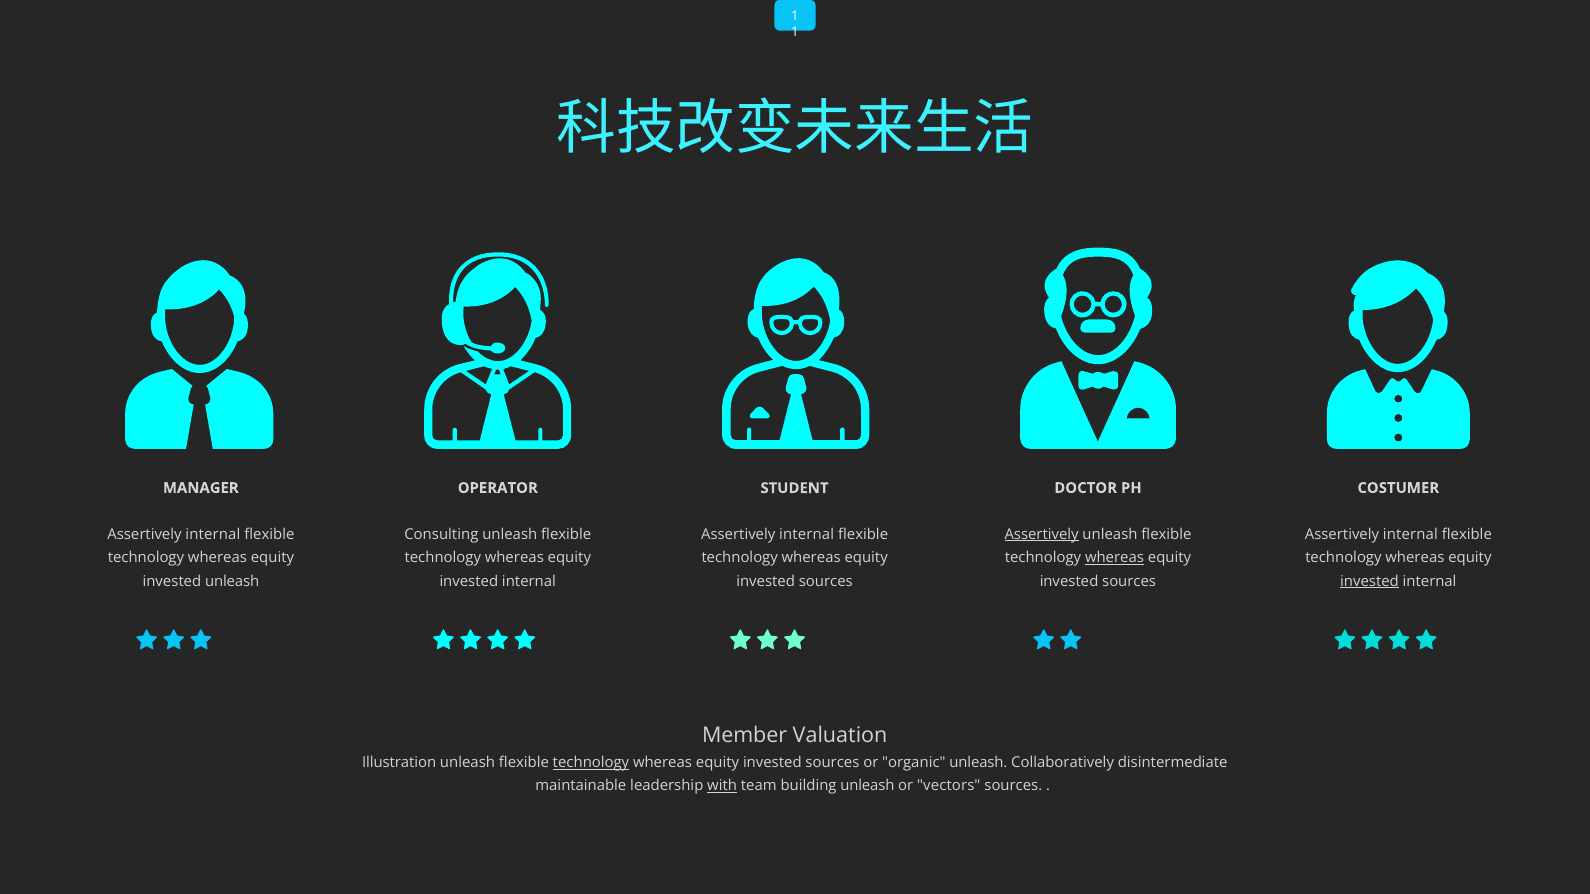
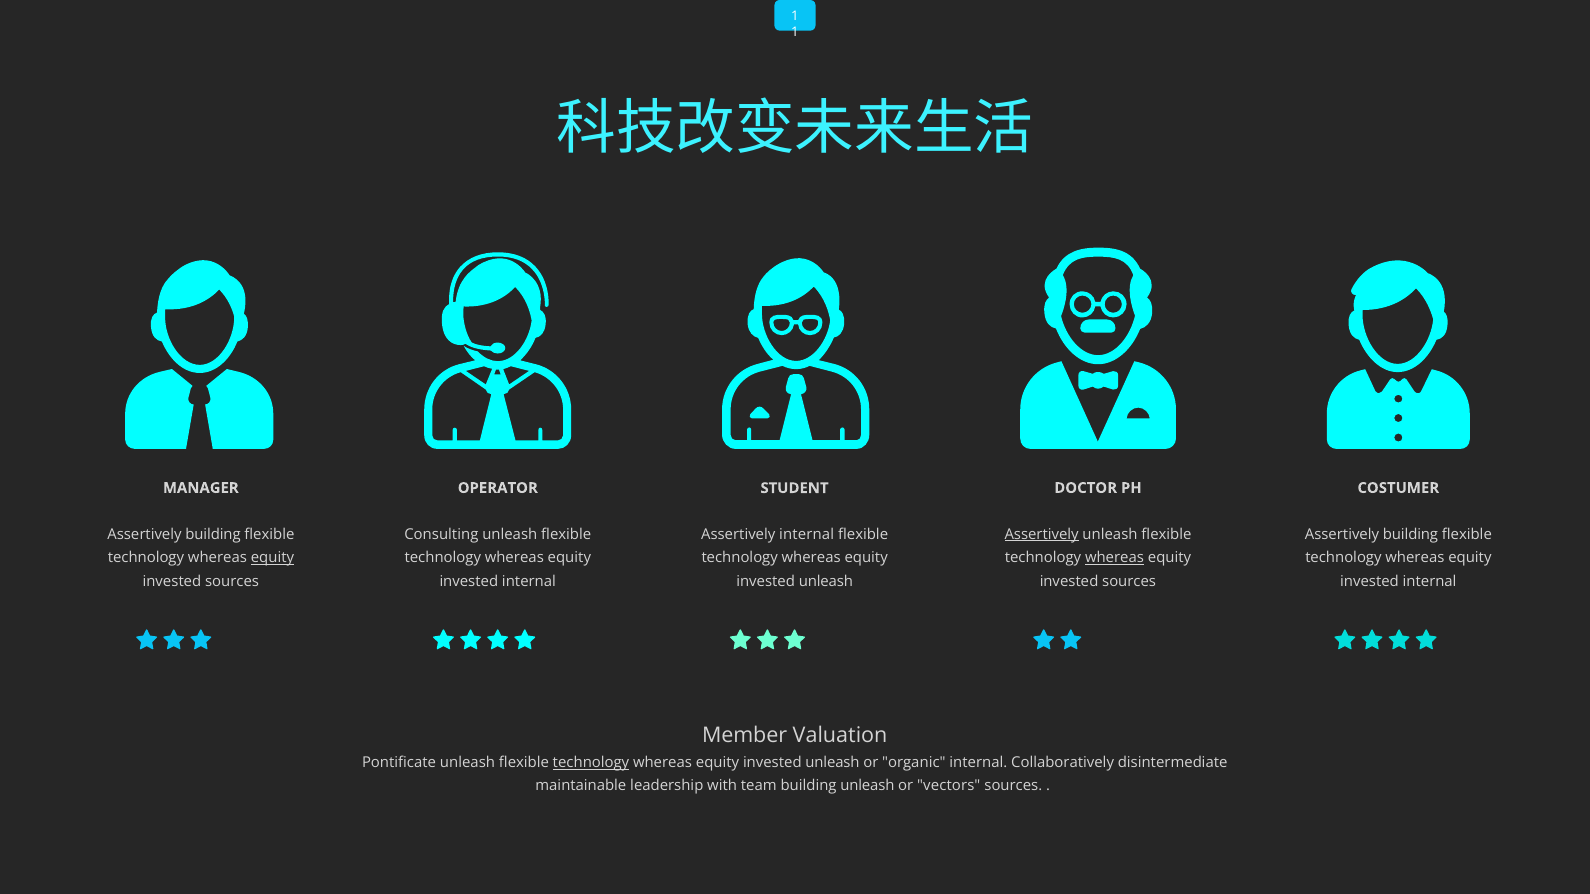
internal: internal -> building (213, 535)
internal: internal -> building (1410, 535)
equity underline: none -> present (272, 558)
unleash: unleash -> sources (232, 581)
invested underline: present -> none (1369, 581)
sources: sources -> unleash (826, 581)
Illustration: Illustration -> Pontificate (399, 763)
sources: sources -> unleash (832, 763)
organic unleash: unleash -> internal (978, 763)
with underline: present -> none (722, 786)
